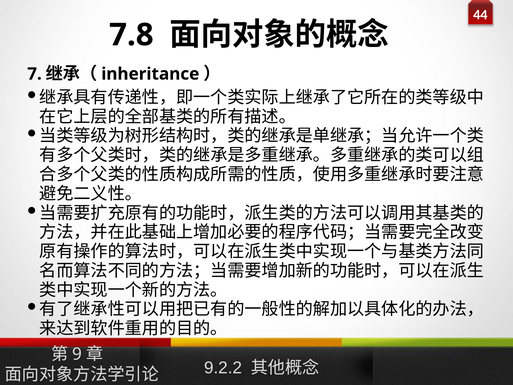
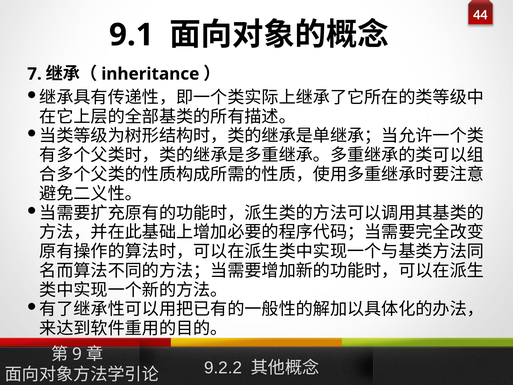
7.8: 7.8 -> 9.1 (131, 35)
